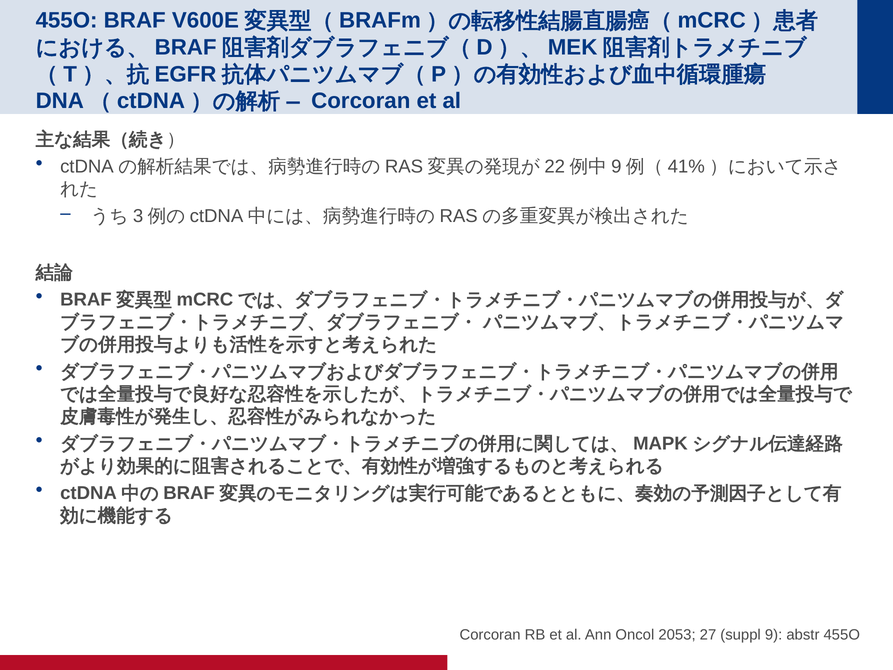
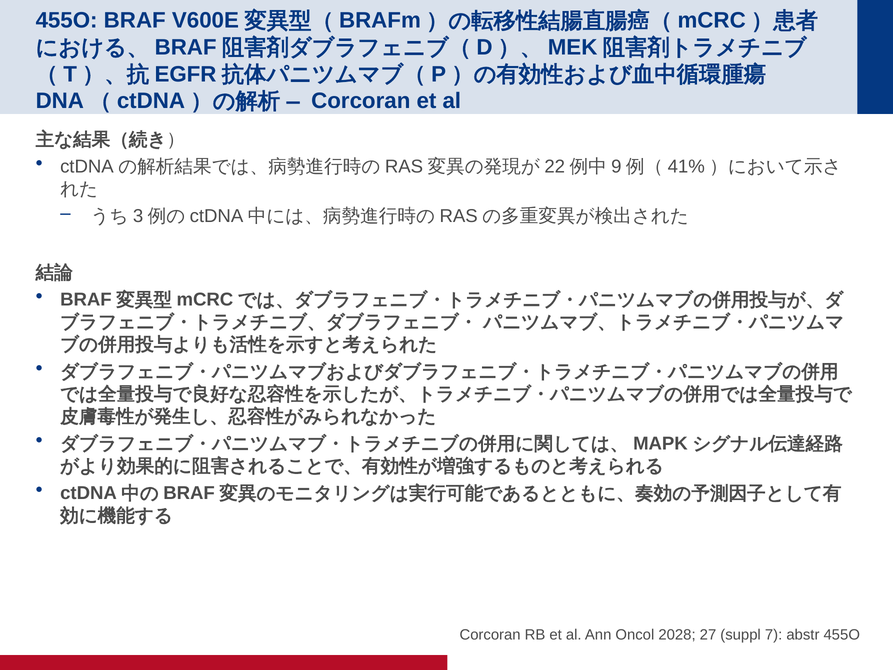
2053: 2053 -> 2028 (677, 635)
9: 9 -> 7 (774, 635)
